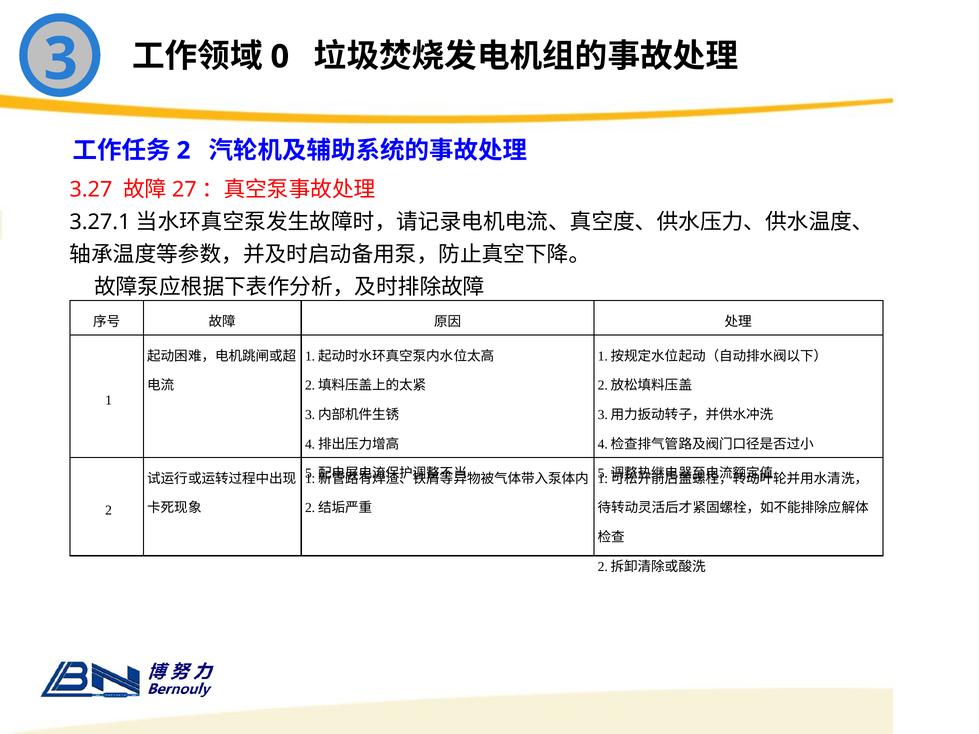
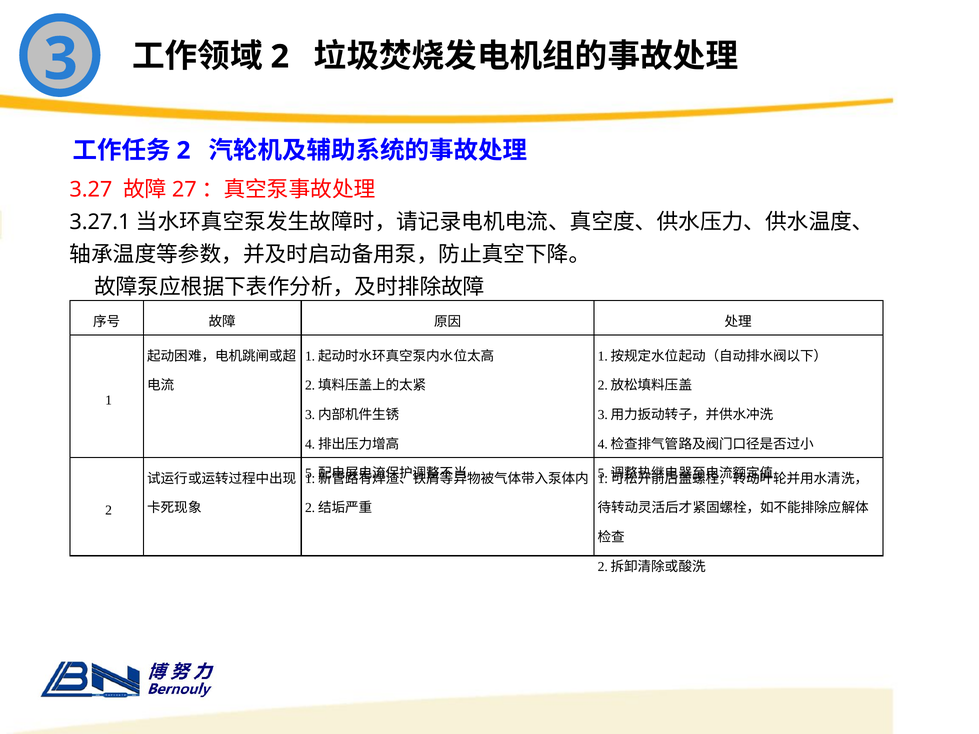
0: 0 -> 2 (280, 57)
